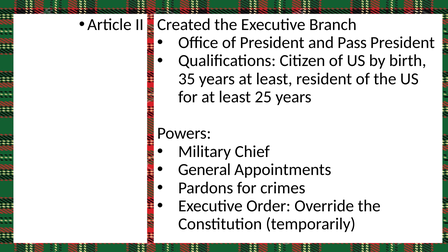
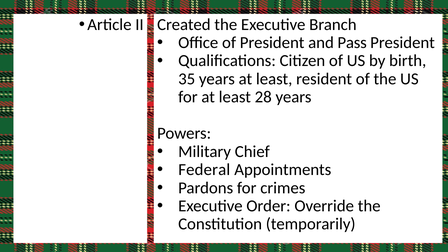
25: 25 -> 28 (263, 97)
General: General -> Federal (204, 170)
